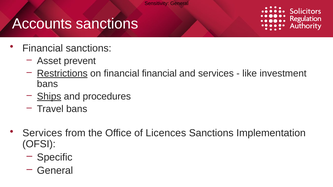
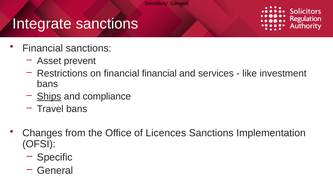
Accounts: Accounts -> Integrate (42, 24)
Restrictions underline: present -> none (62, 74)
procedures: procedures -> compliance (107, 97)
Services: Services -> Changes (42, 133)
